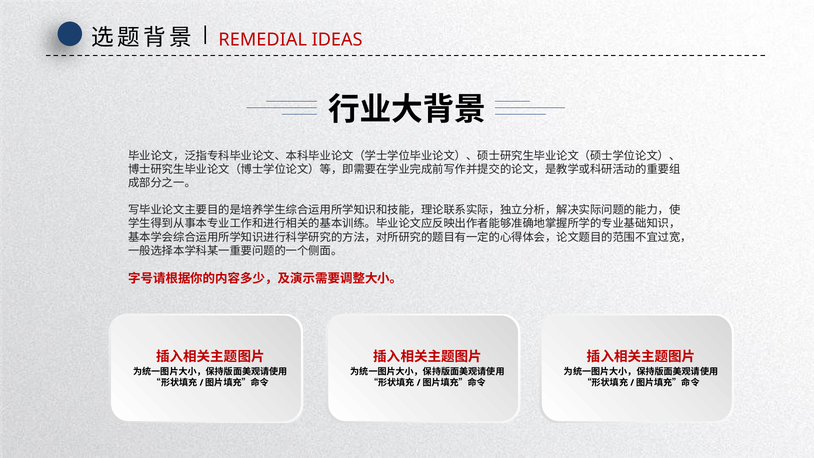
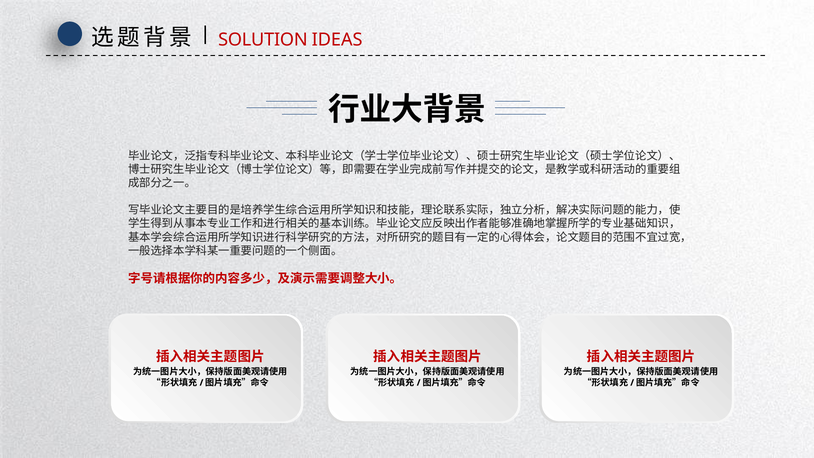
REMEDIAL: REMEDIAL -> SOLUTION (263, 40)
